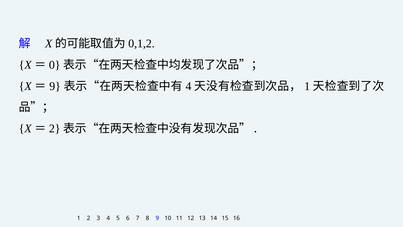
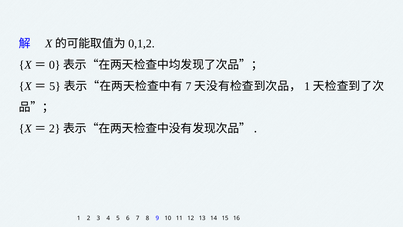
9: 9 -> 5 (55, 86)
4: 4 -> 7 (188, 86)
